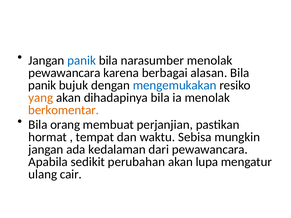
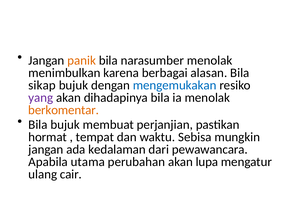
panik colour: blue -> orange (82, 61)
pewawancara: pewawancara -> menimbulkan (64, 73)
panik: panik -> sikap (42, 85)
yang colour: orange -> purple (41, 98)
Bila orang: orang -> bujuk (65, 125)
sedikit: sedikit -> utama (88, 162)
